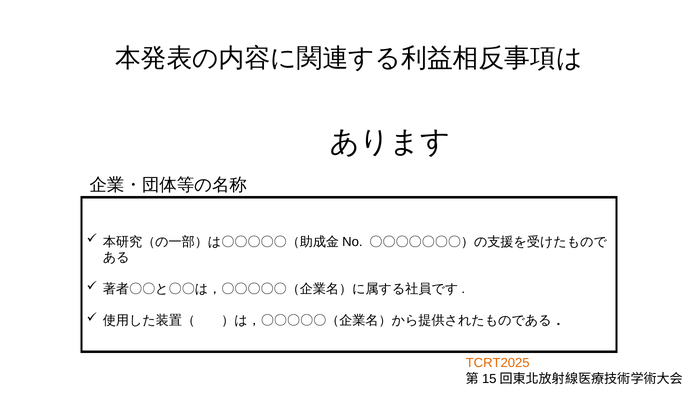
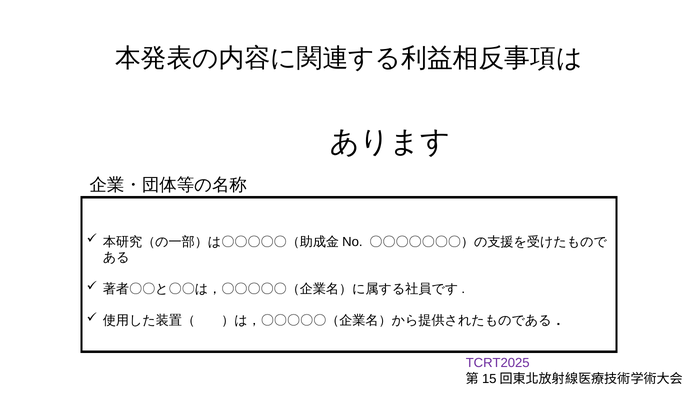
TCRT2025 colour: orange -> purple (498, 363)
